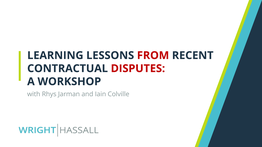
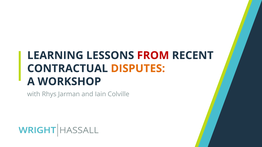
DISPUTES colour: red -> orange (138, 69)
